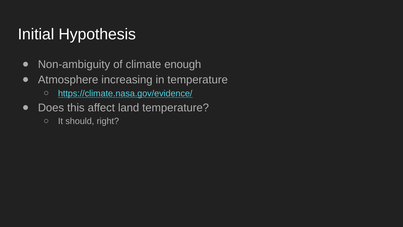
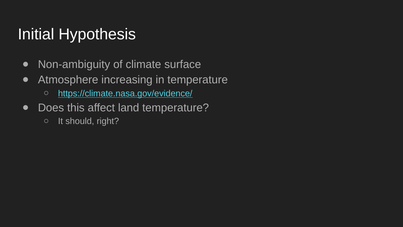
enough: enough -> surface (183, 64)
